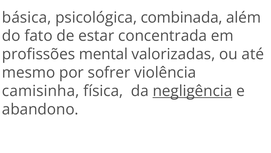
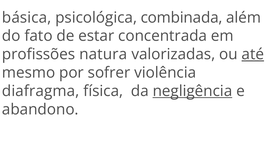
mental: mental -> natura (103, 54)
até underline: none -> present (253, 54)
camisinha: camisinha -> diafragma (41, 91)
